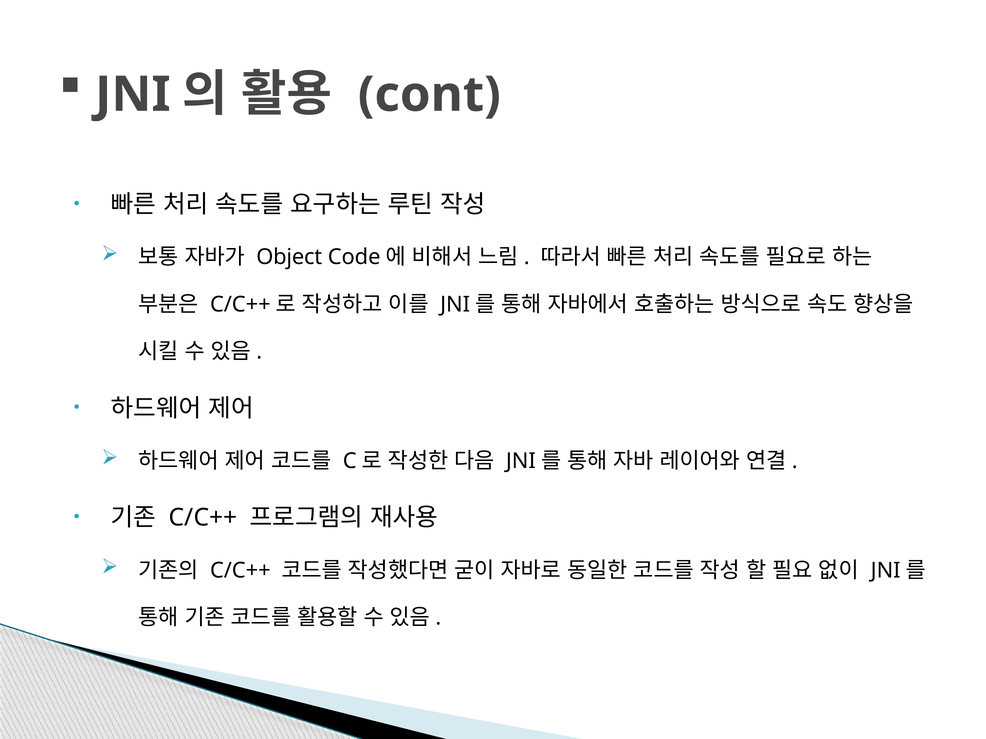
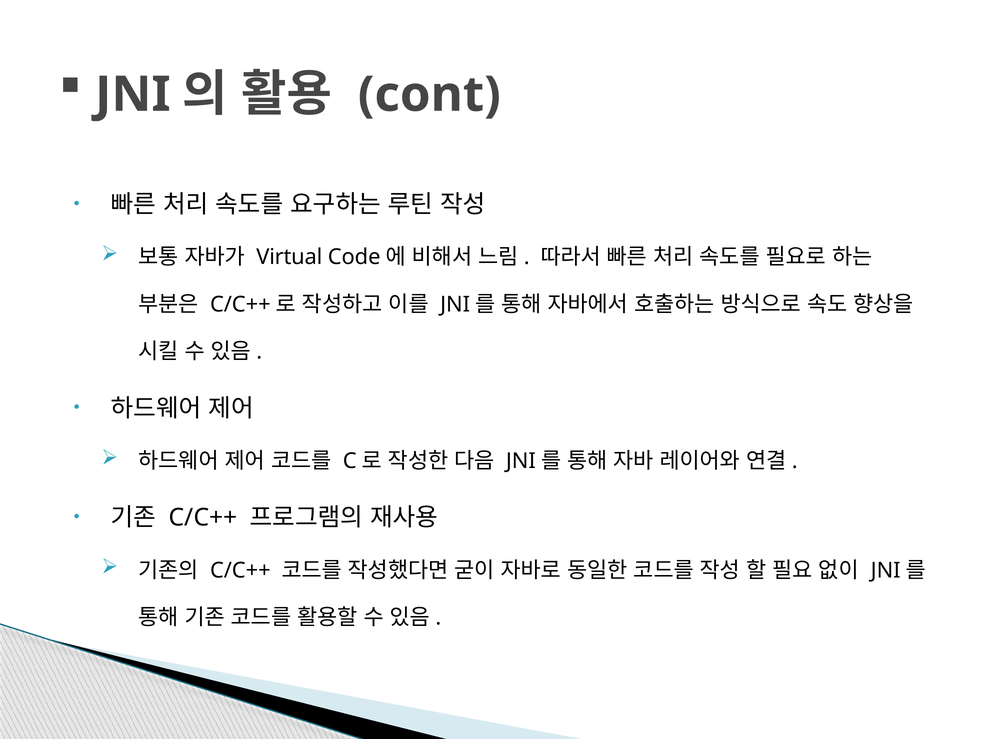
Object: Object -> Virtual (289, 257)
